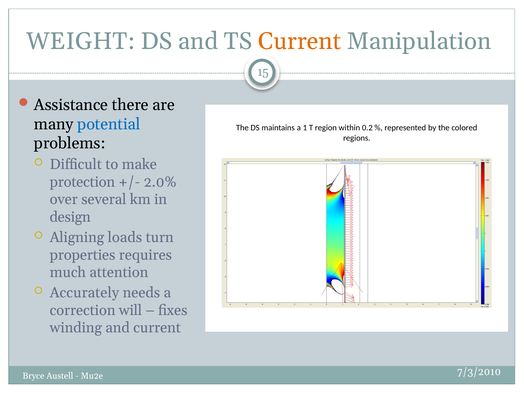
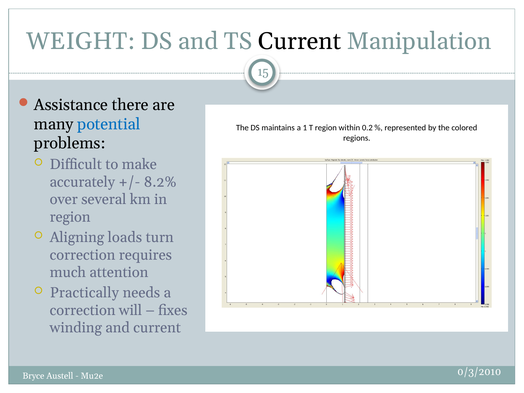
Current colour: orange -> black (300, 41)
protection: protection -> accurately (82, 182)
2.0%: 2.0% -> 8.2% (160, 182)
design: design -> region (70, 217)
properties: properties -> correction (83, 255)
Accurately: Accurately -> Practically (84, 293)
7/3/2010: 7/3/2010 -> 0/3/2010 (479, 372)
